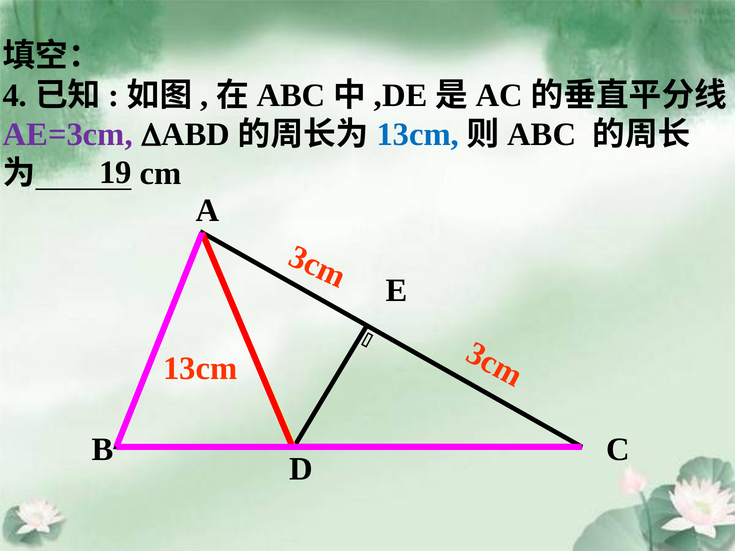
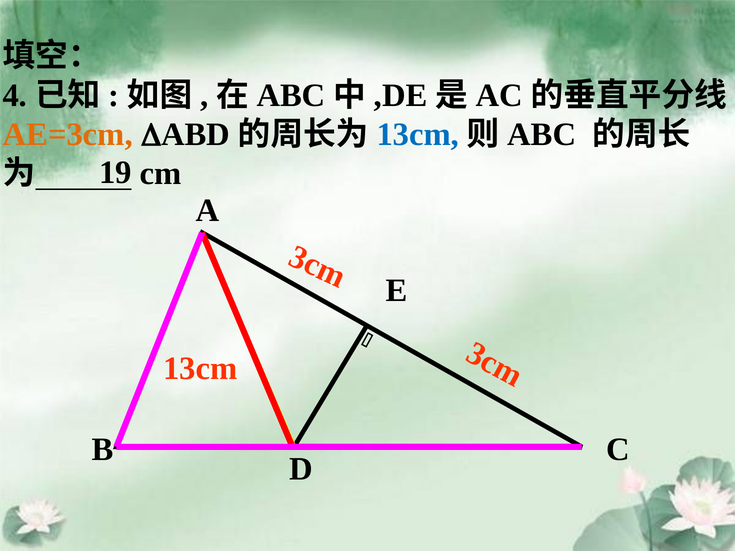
AE=3cm colour: purple -> orange (68, 135)
